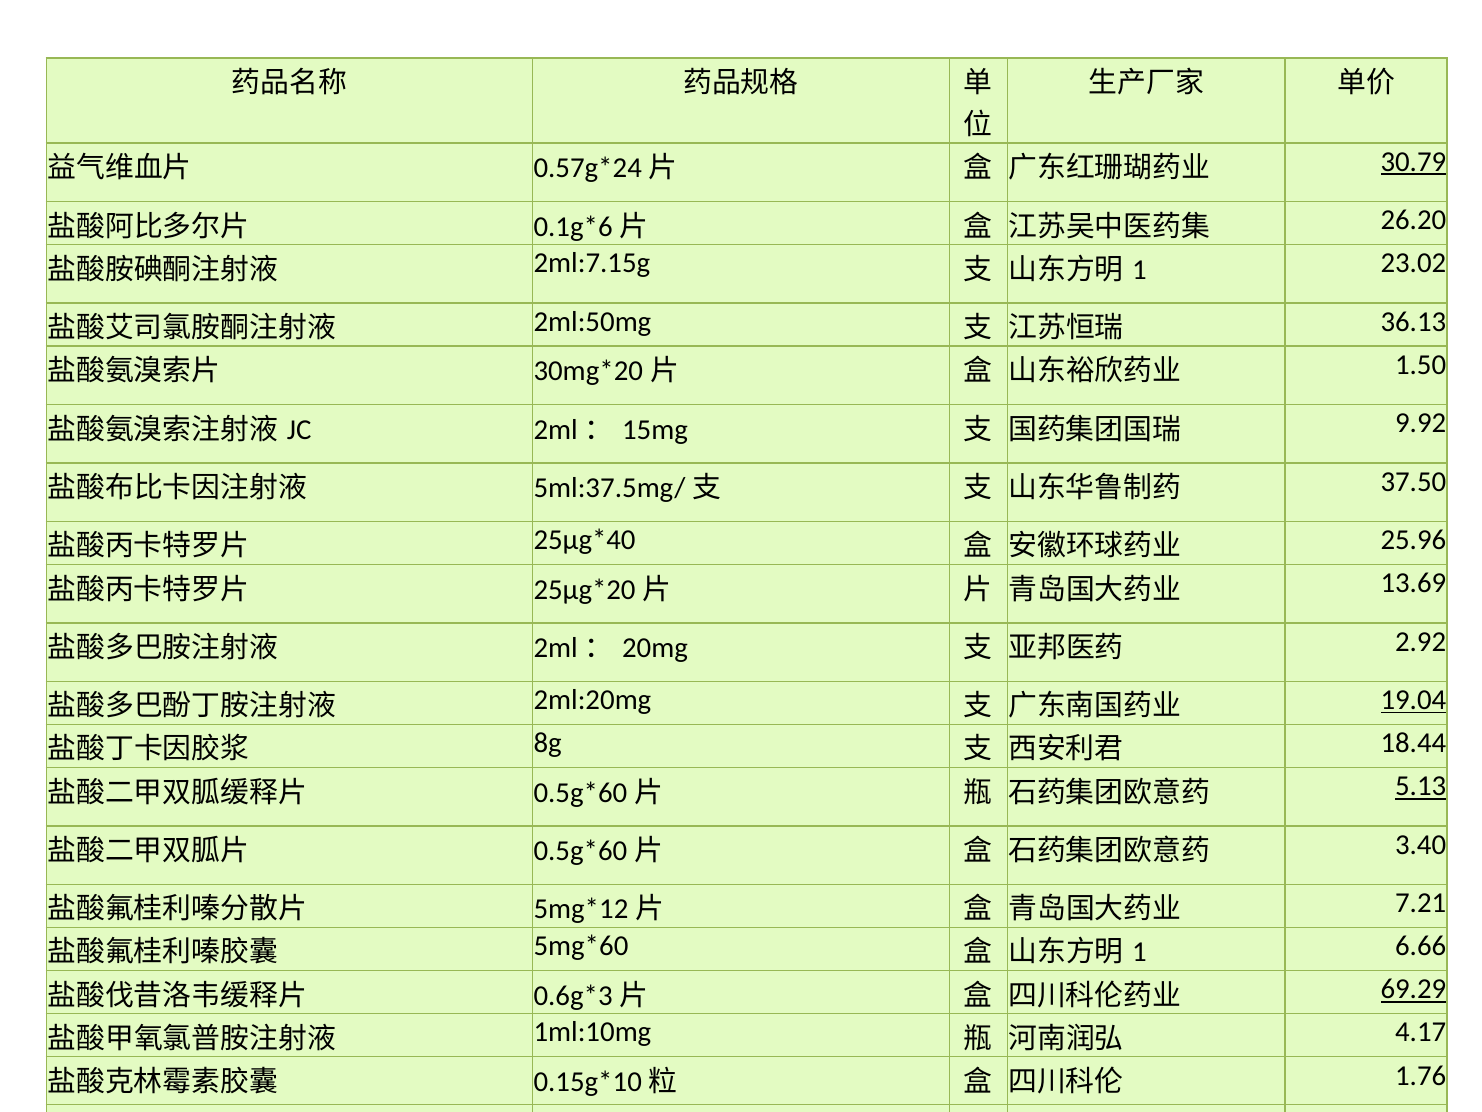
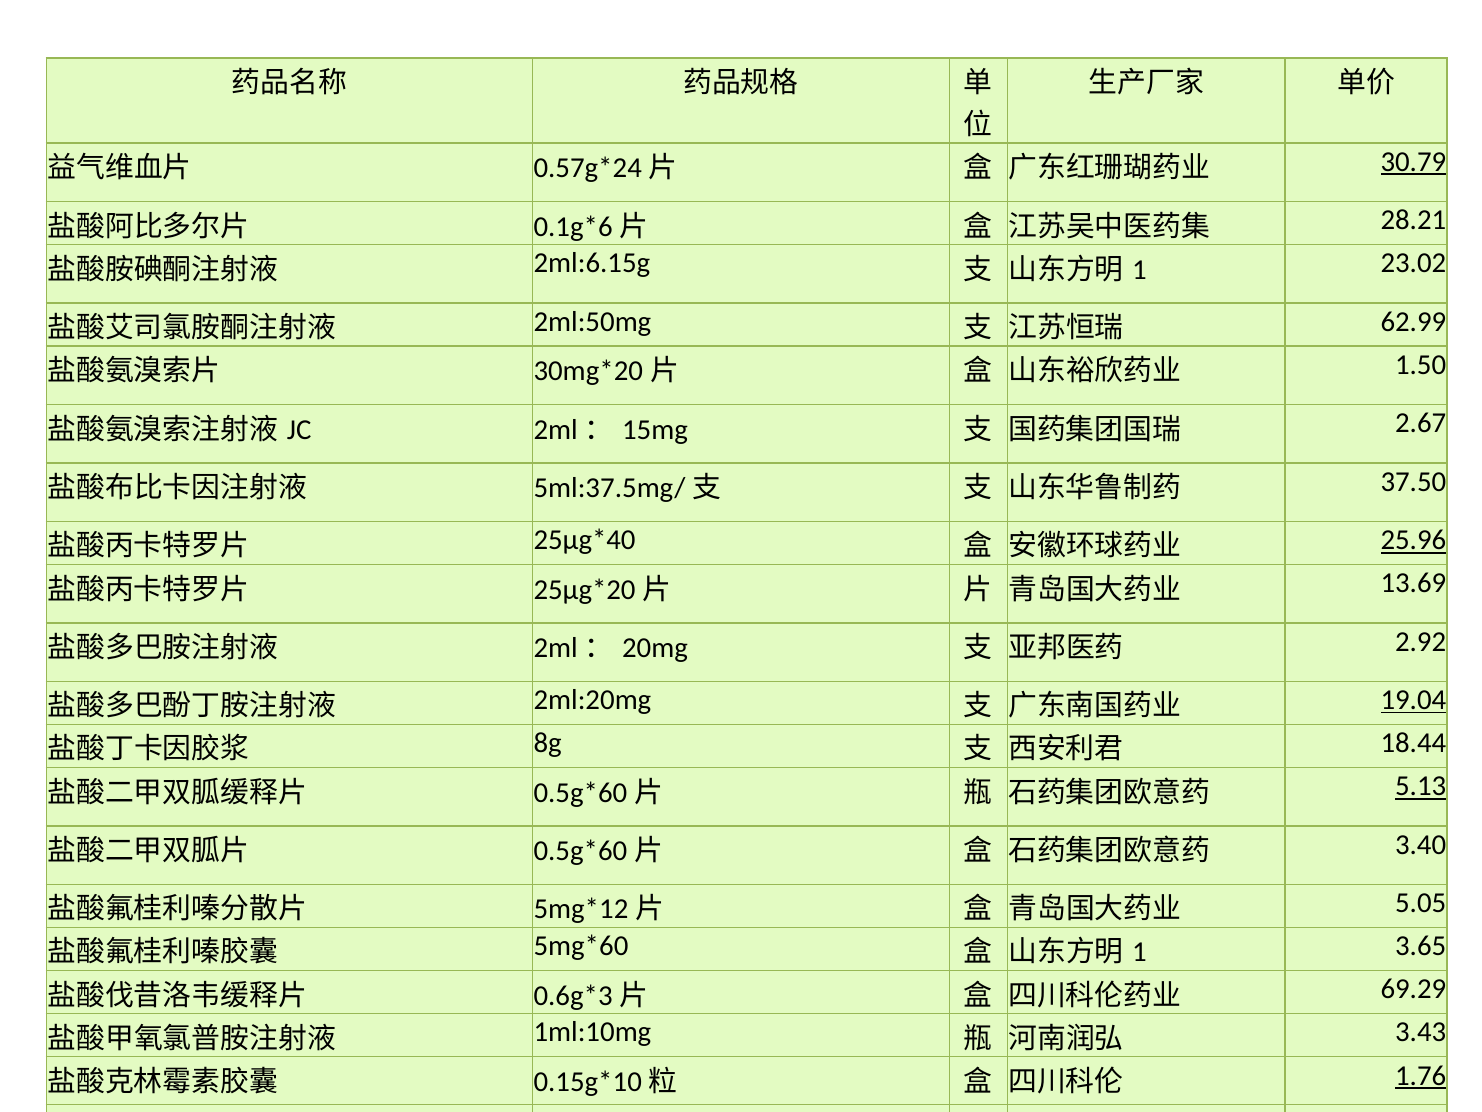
26.20: 26.20 -> 28.21 (1413, 220)
2ml:7.15g: 2ml:7.15g -> 2ml:6.15g (592, 263)
36.13: 36.13 -> 62.99 (1413, 322)
9.92: 9.92 -> 2.67 (1421, 423)
25.96 underline: none -> present (1413, 540)
7.21: 7.21 -> 5.05 (1421, 903)
6.66: 6.66 -> 3.65 (1421, 946)
69.29 underline: present -> none (1413, 989)
4.17: 4.17 -> 3.43 (1421, 1032)
1.76 underline: none -> present (1421, 1075)
